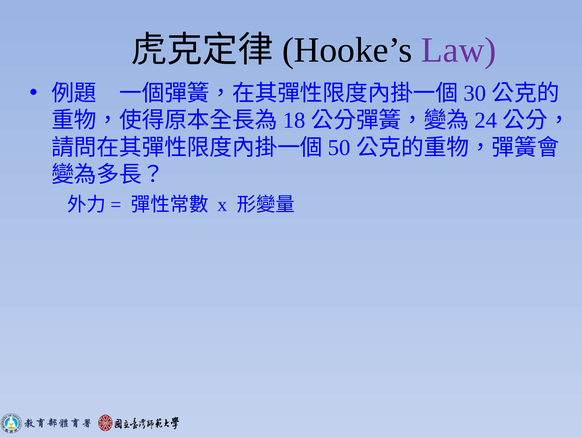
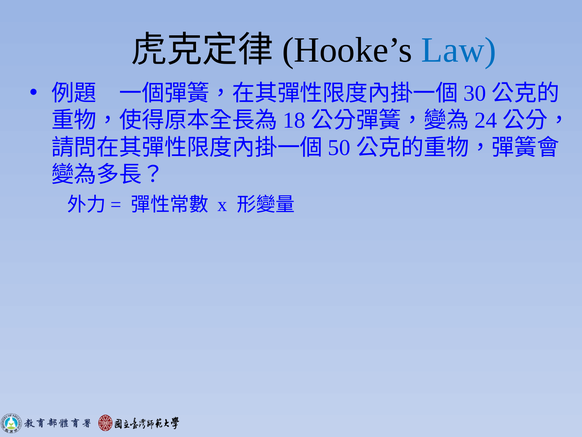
Law colour: purple -> blue (459, 50)
